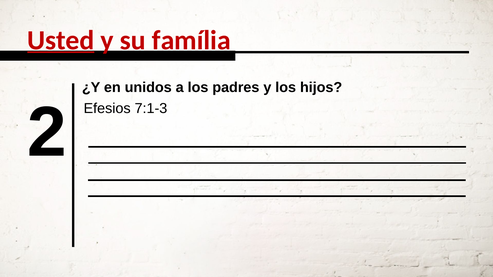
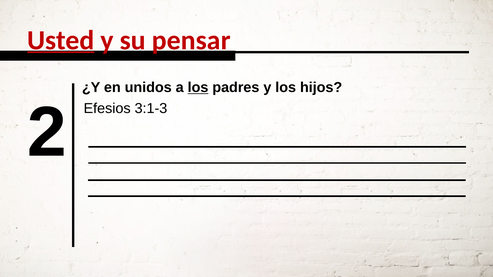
família: família -> pensar (191, 40)
los underline: none -> present (198, 88)
7:1-3: 7:1-3 -> 3:1-3 (151, 108)
